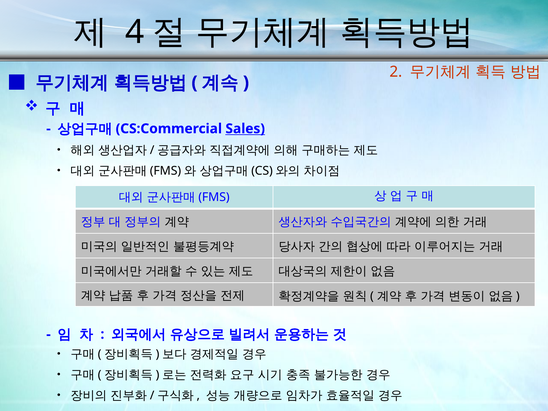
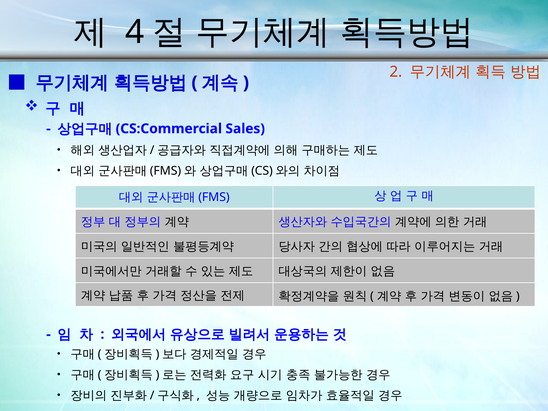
Sales underline: present -> none (245, 129)
